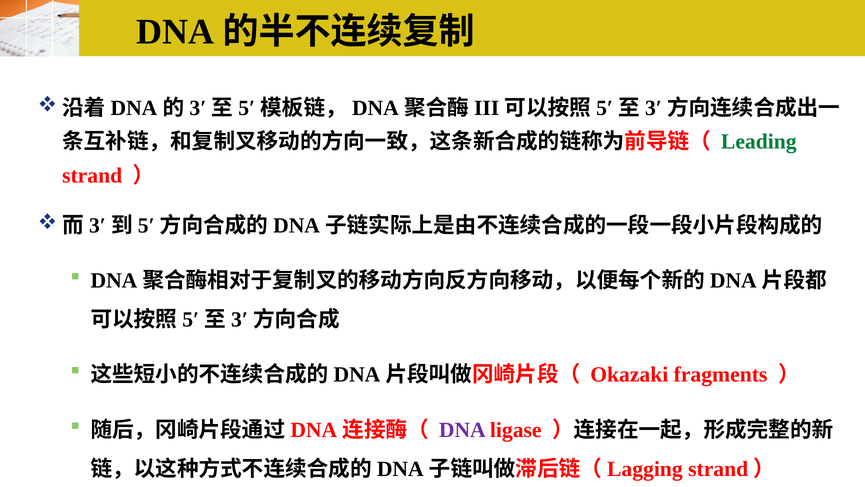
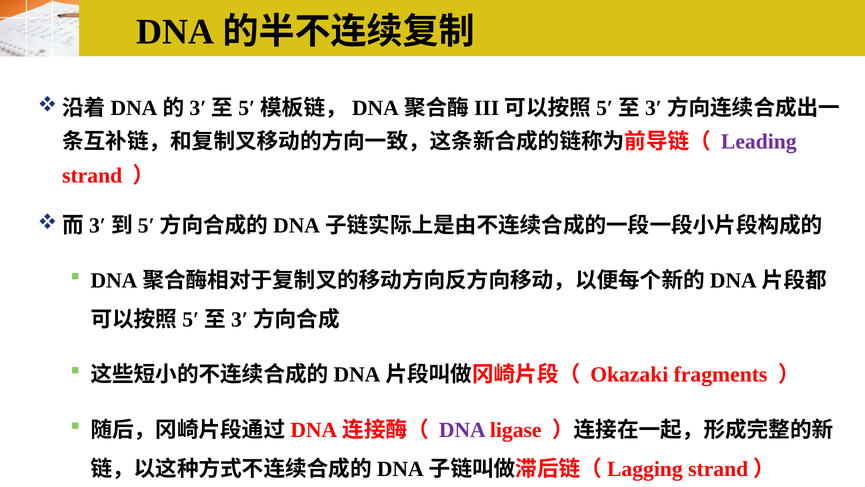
Leading colour: green -> purple (759, 142)
